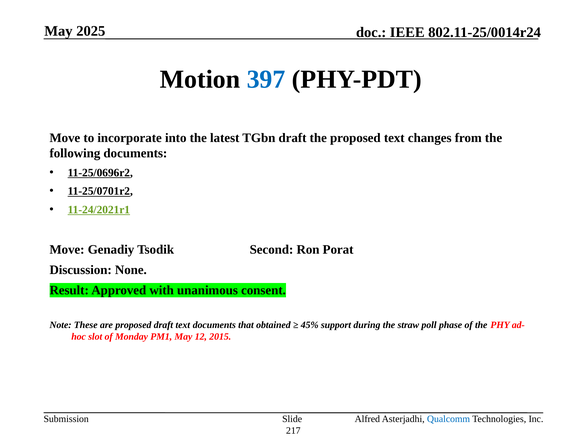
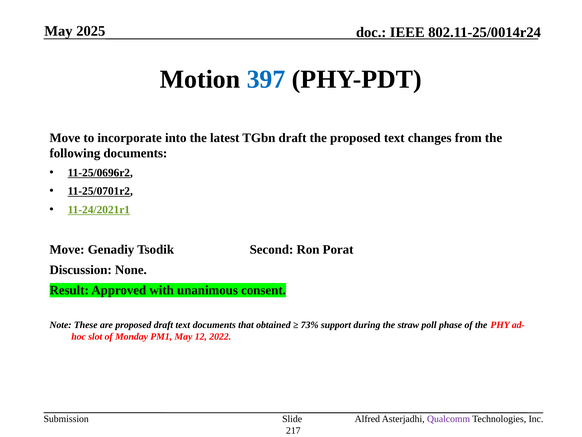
45%: 45% -> 73% (310, 325)
2015: 2015 -> 2022 (220, 336)
Qualcomm colour: blue -> purple (449, 419)
